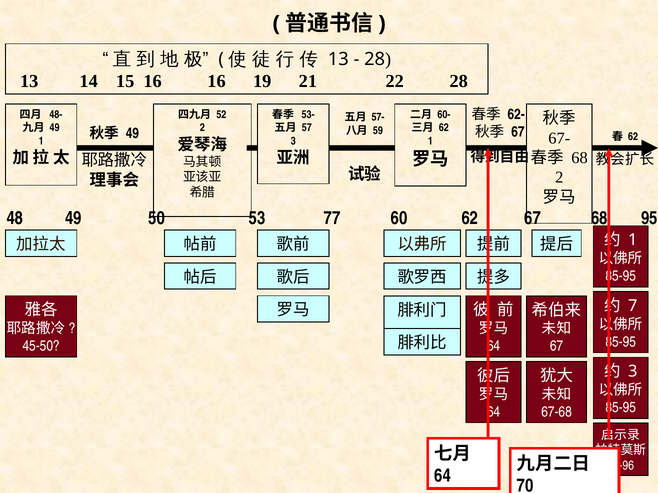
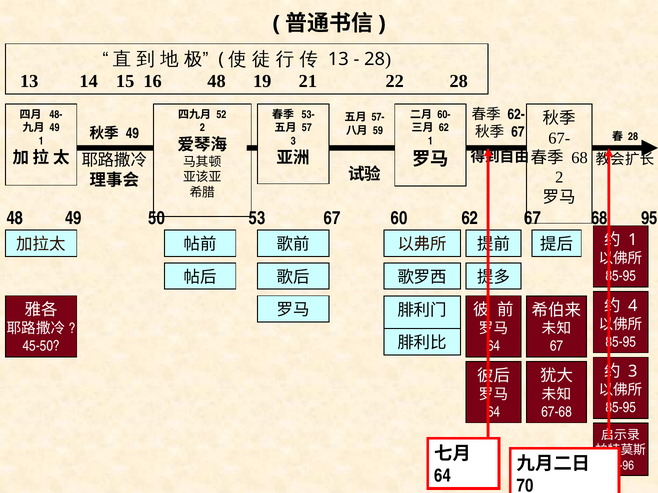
16 16: 16 -> 48 (217, 81)
62: 62 -> 28 (633, 137)
53 77: 77 -> 67 (332, 218)
7: 7 -> 4 (633, 306)
